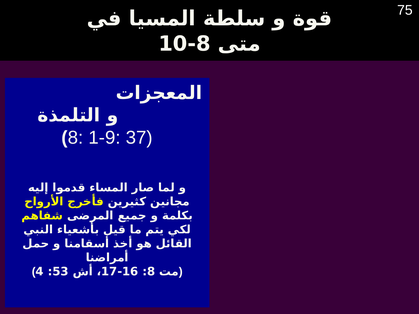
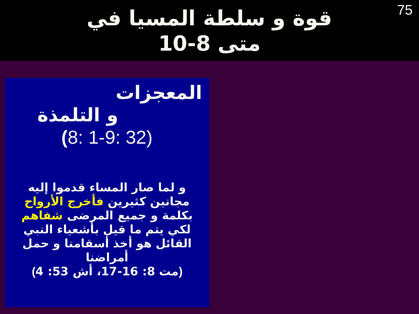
37: 37 -> 32 (139, 138)
